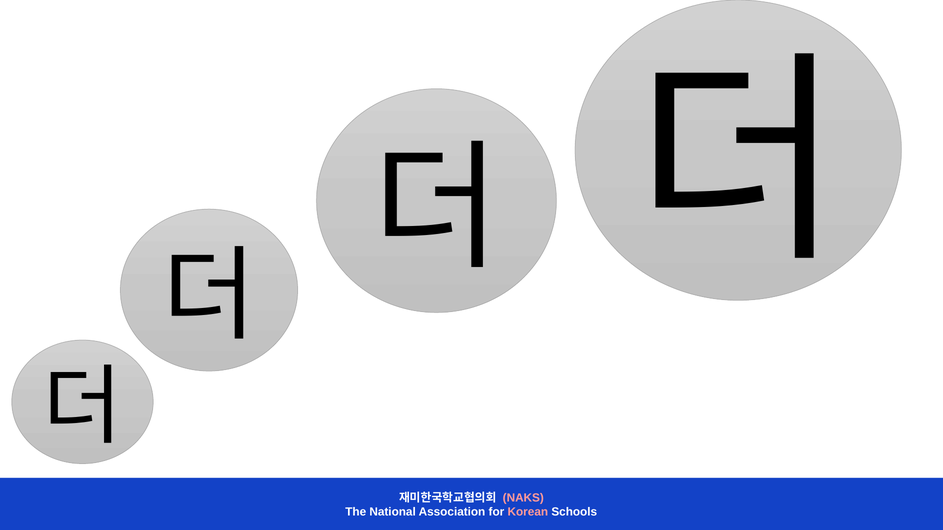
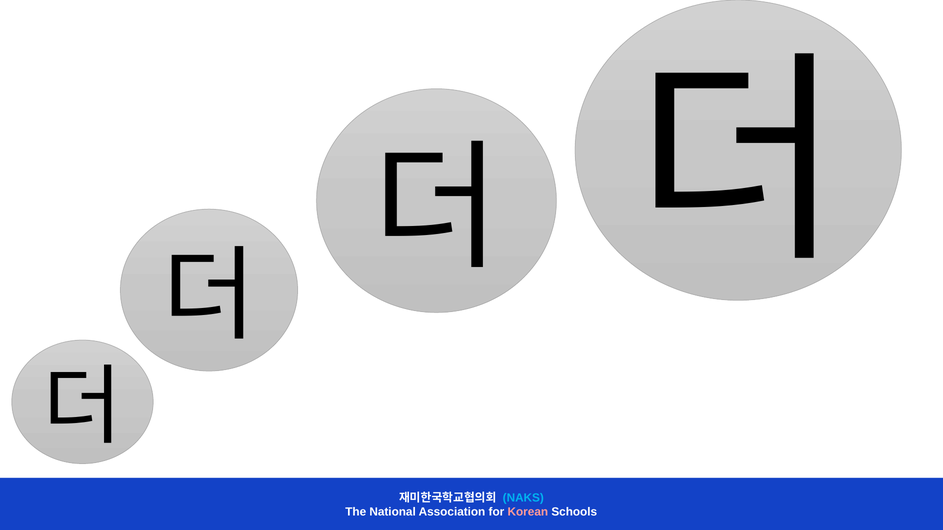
NAKS colour: pink -> light blue (523, 498)
